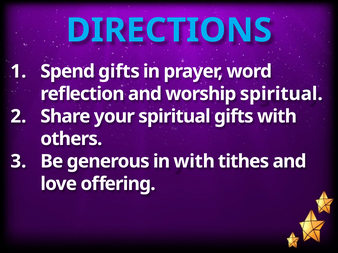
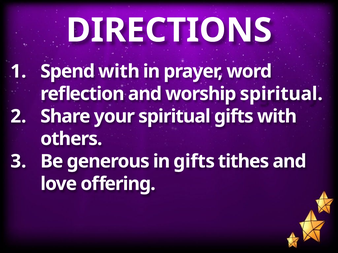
DIRECTIONS colour: light blue -> white (169, 30)
Spend gifts: gifts -> with (119, 71)
in with: with -> gifts (194, 162)
